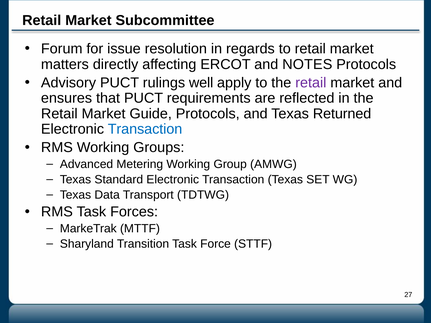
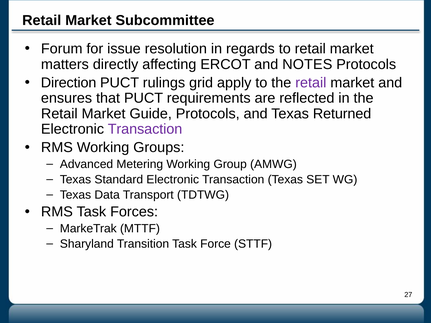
Advisory: Advisory -> Direction (69, 83)
well: well -> grid (201, 83)
Transaction colour: blue -> purple (145, 129)
